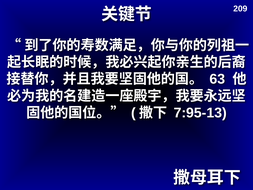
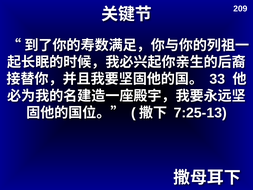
63: 63 -> 33 (217, 79)
7:95-13: 7:95-13 -> 7:25-13 (200, 113)
